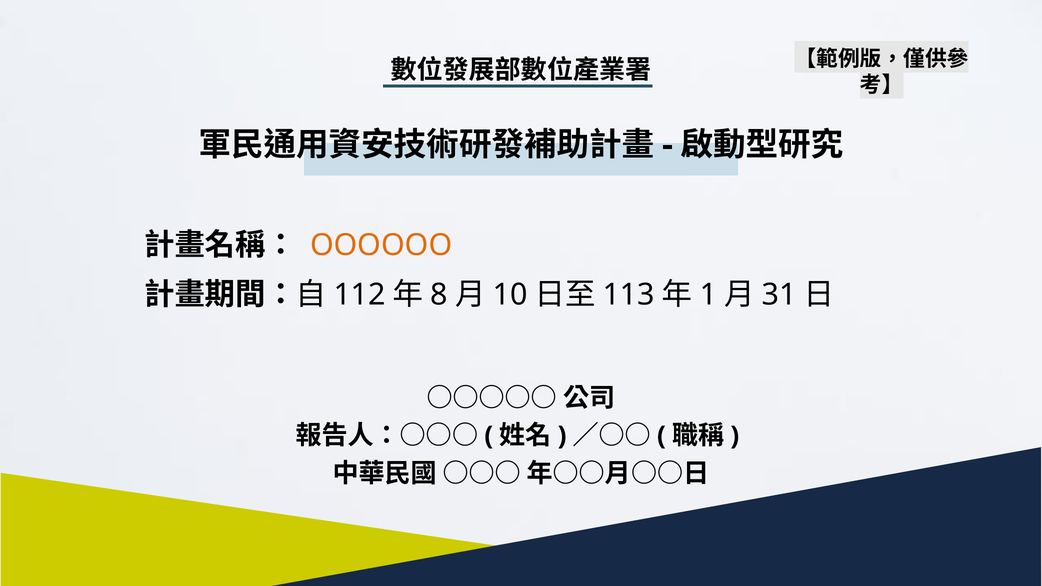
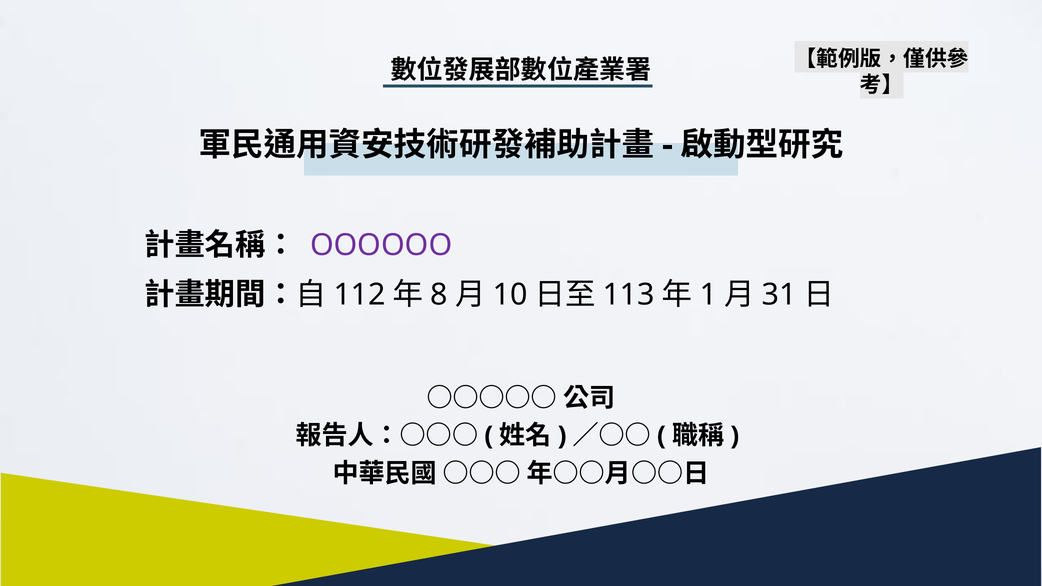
OOOOOO colour: orange -> purple (381, 245)
